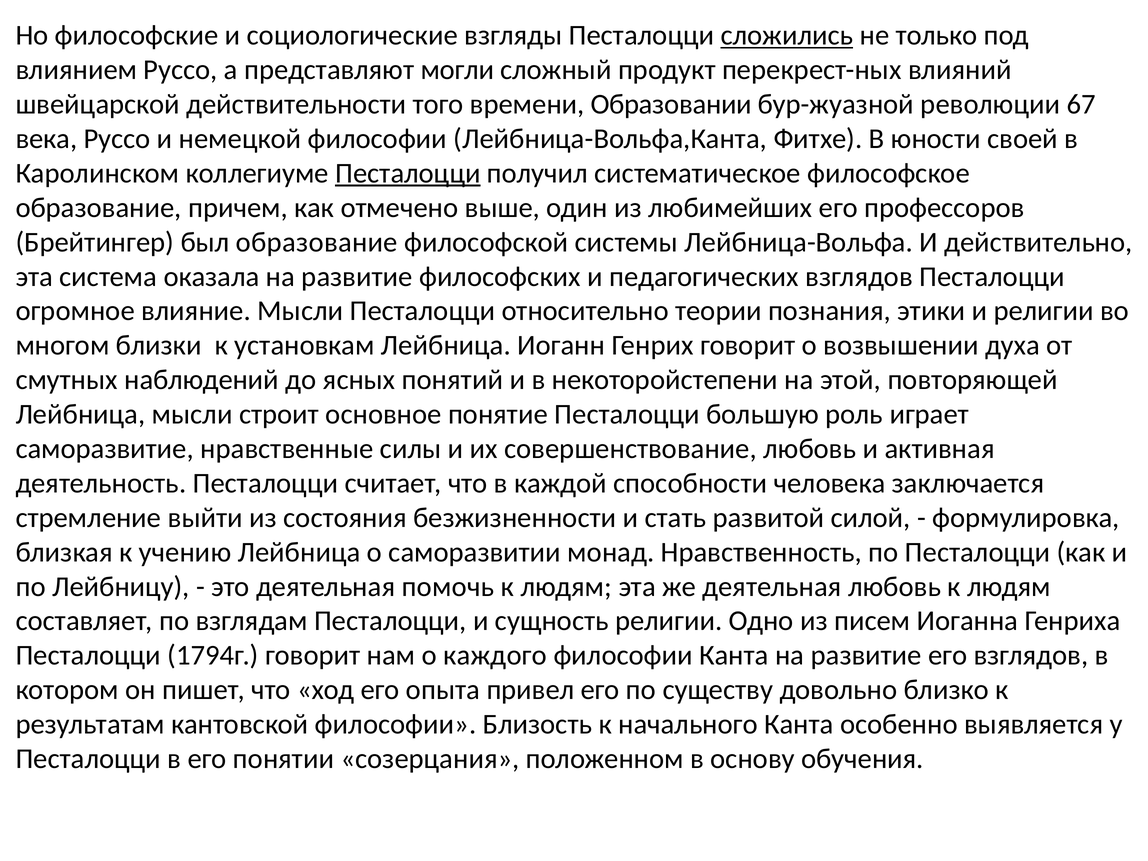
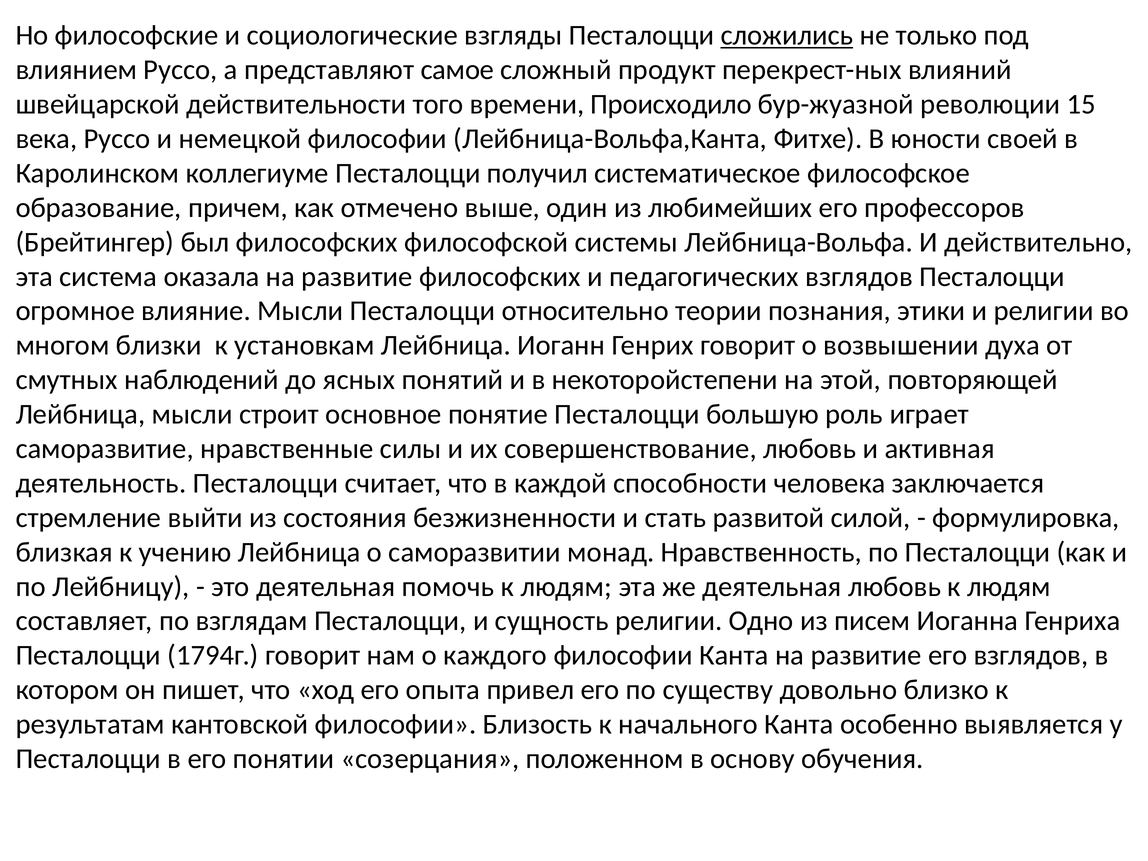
могли: могли -> самое (457, 70)
Образовании: Образовании -> Происходило (671, 104)
67: 67 -> 15 (1081, 104)
Песталоцци underline: present -> none (408, 173)
был образование: образование -> философских (317, 242)
